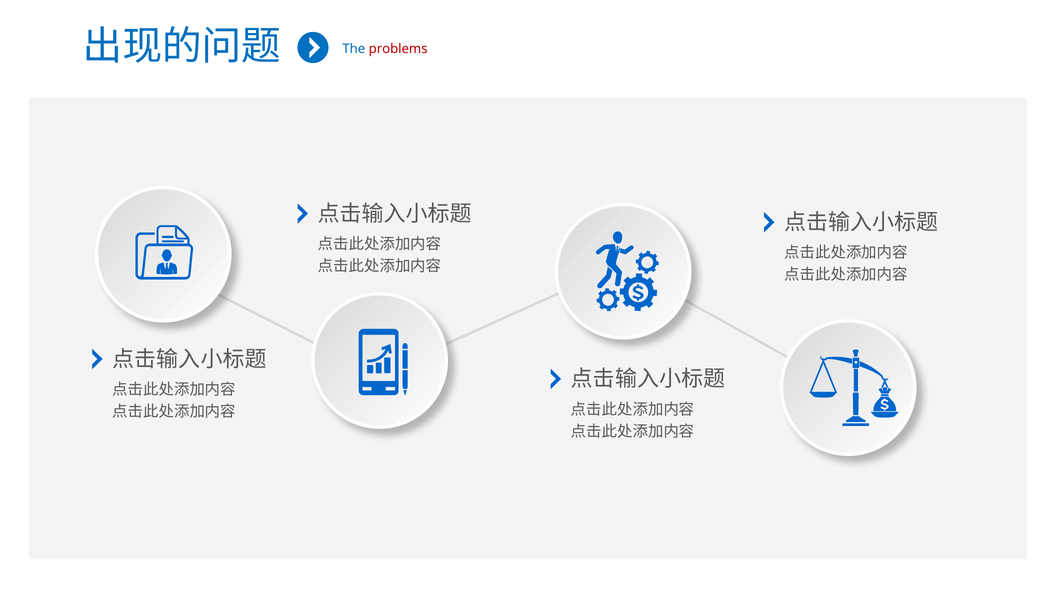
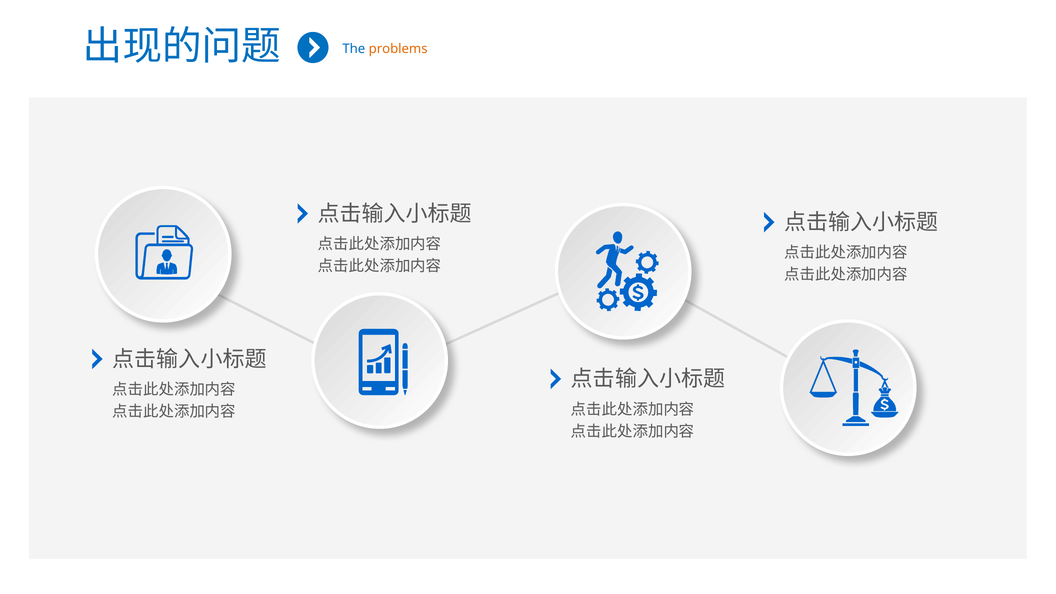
problems colour: red -> orange (398, 49)
